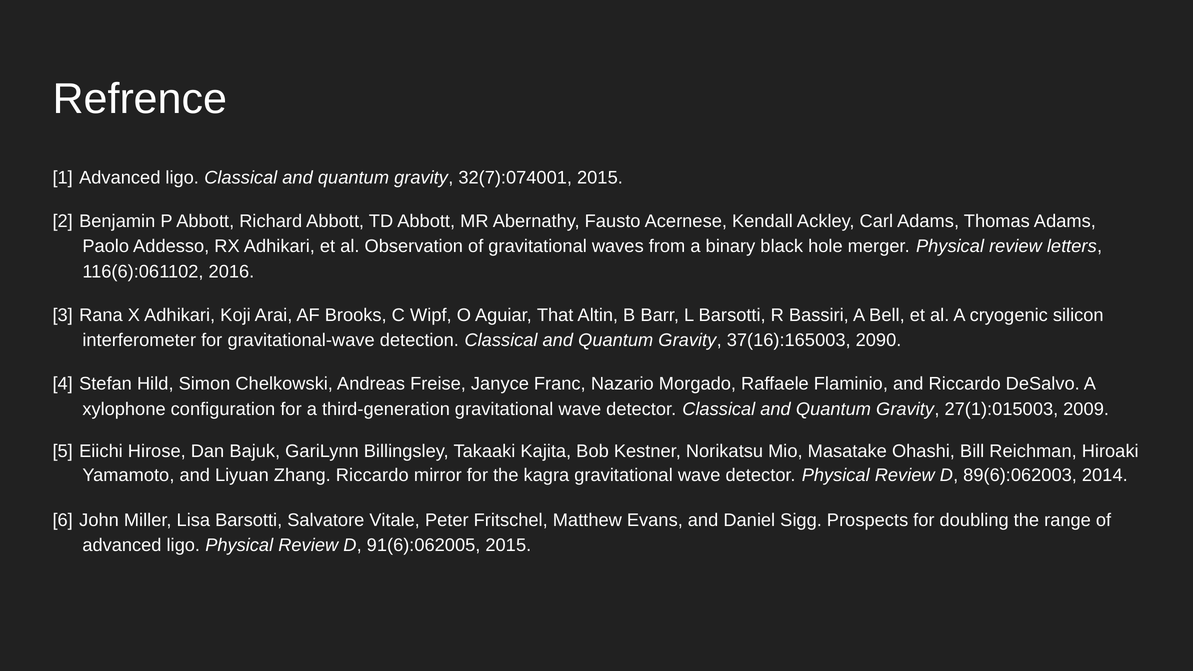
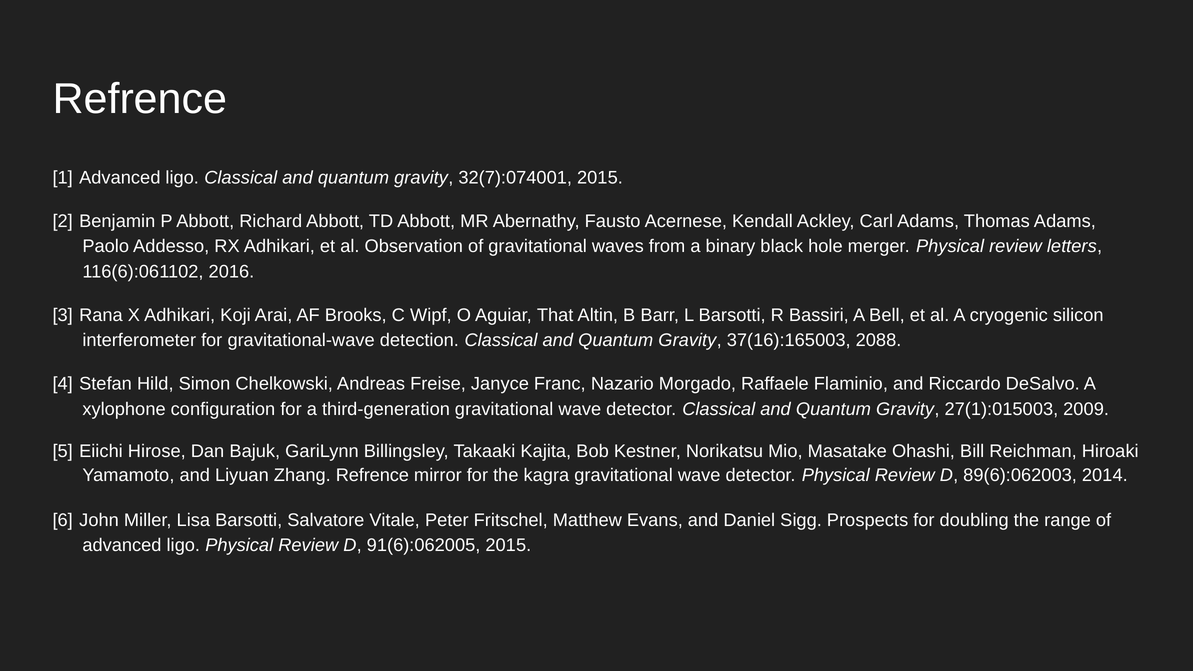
2090: 2090 -> 2088 (879, 340)
Zhang Riccardo: Riccardo -> Refrence (372, 475)
